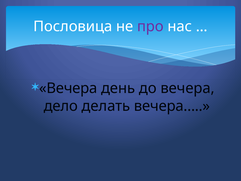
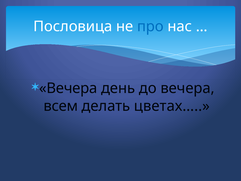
про colour: purple -> blue (150, 26)
дело: дело -> всем (61, 106)
вечера…: вечера… -> цветах… (172, 106)
